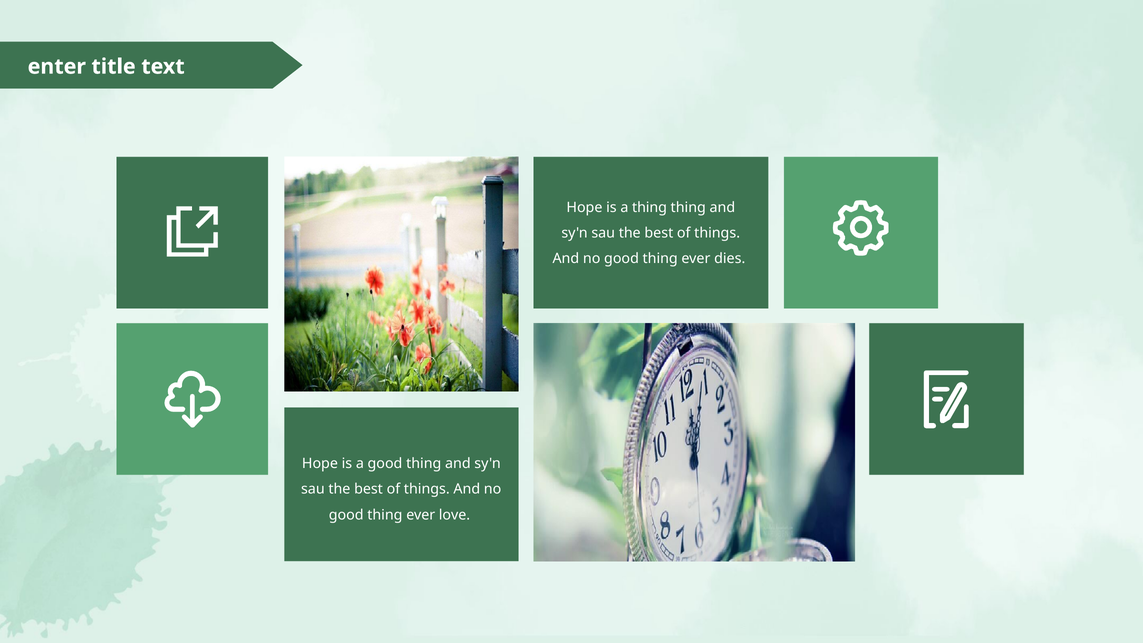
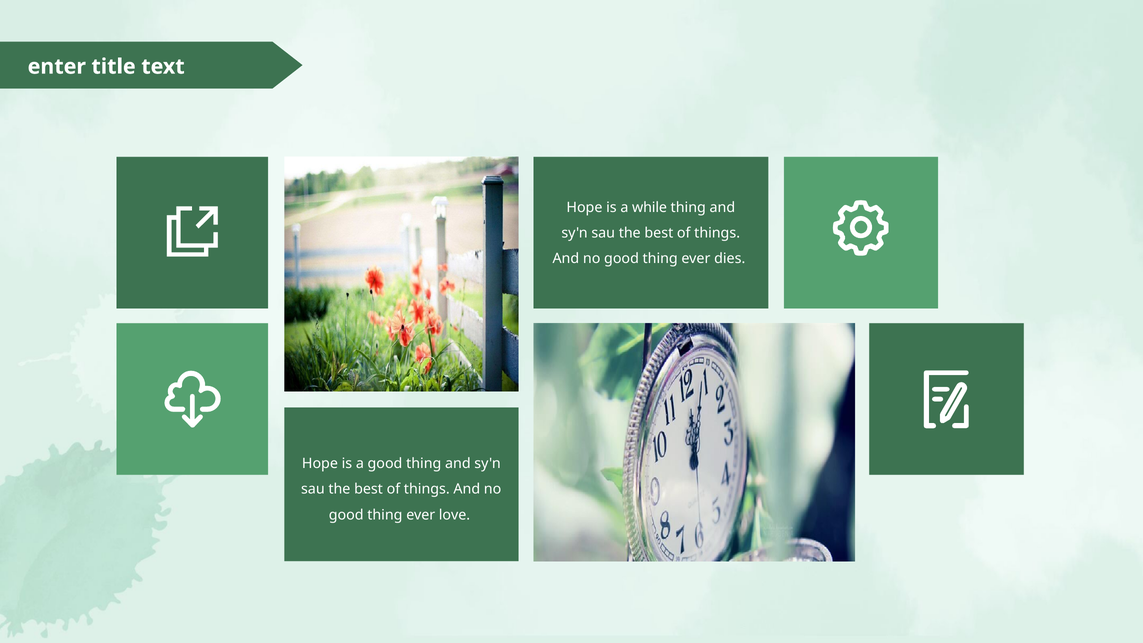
a thing: thing -> while (650, 207)
